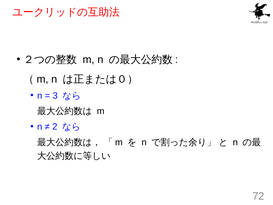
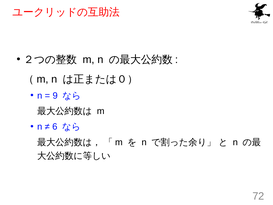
3: 3 -> 9 (55, 96)
2: 2 -> 6 (55, 127)
